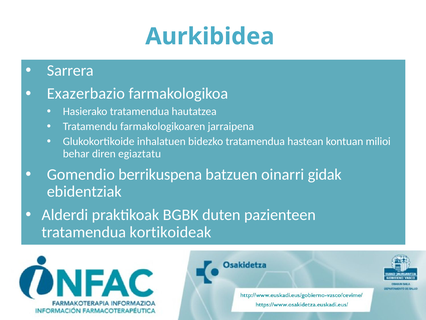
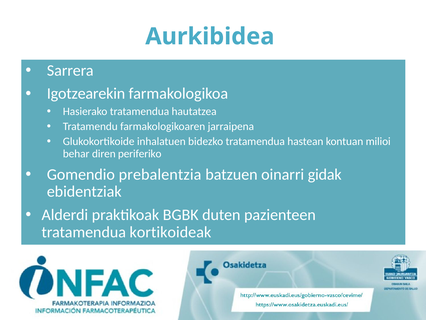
Exazerbazio: Exazerbazio -> Igotzearekin (86, 94)
egiaztatu: egiaztatu -> periferiko (140, 154)
berrikuspena: berrikuspena -> prebalentzia (160, 174)
